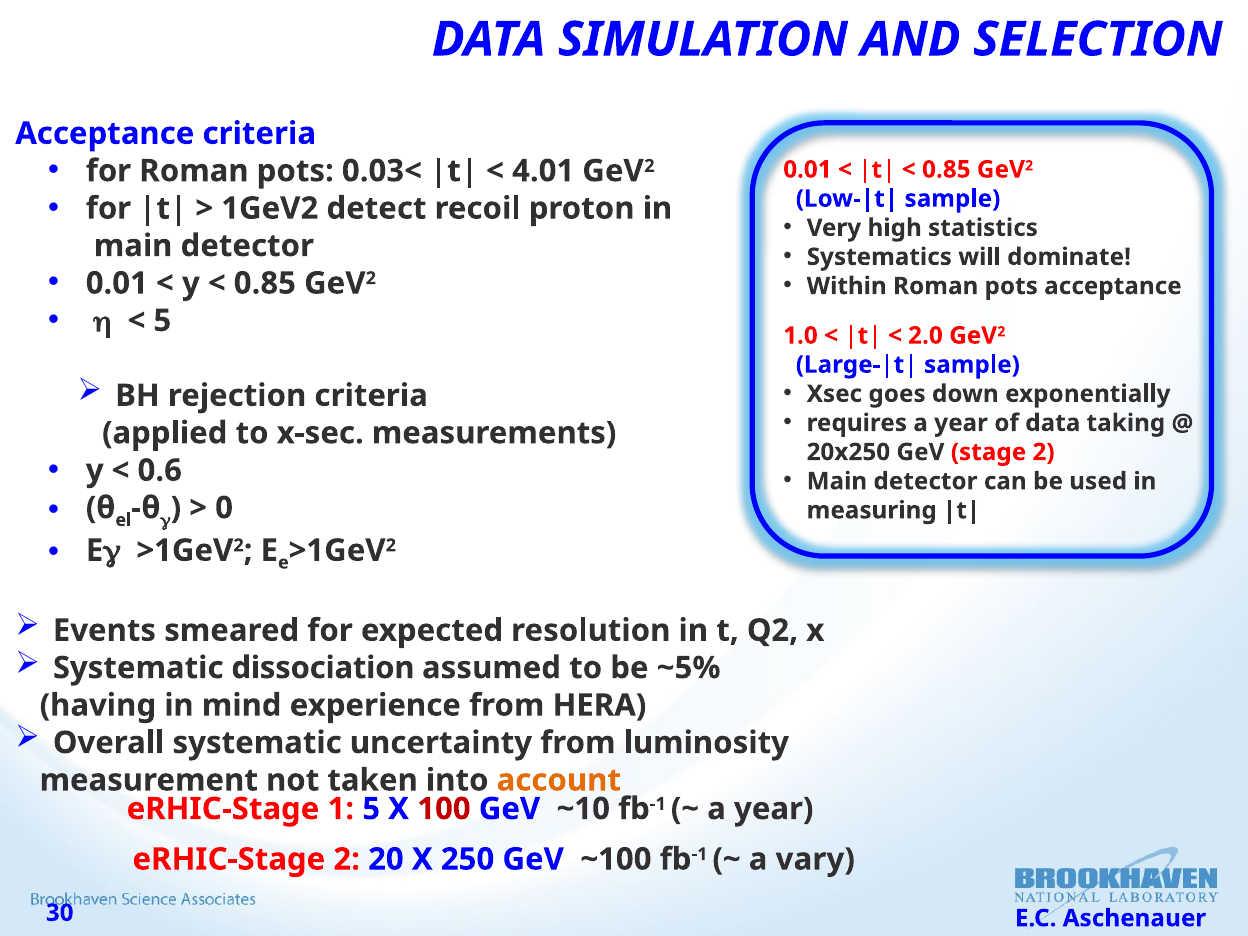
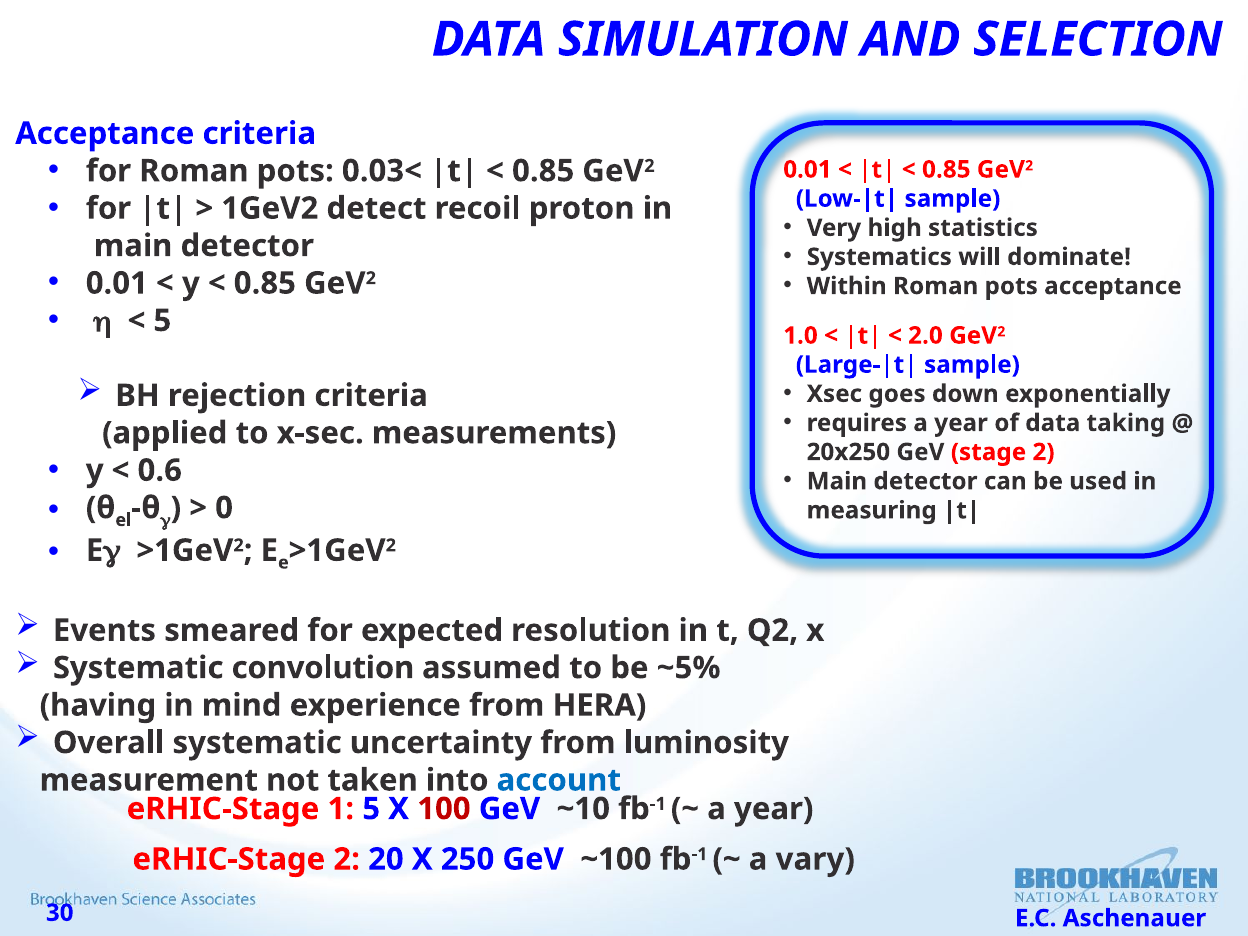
4.01: 4.01 -> 0.85 (543, 171)
dissociation: dissociation -> convolution (323, 668)
account colour: orange -> blue (559, 780)
